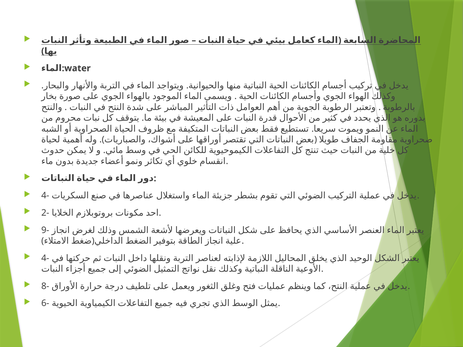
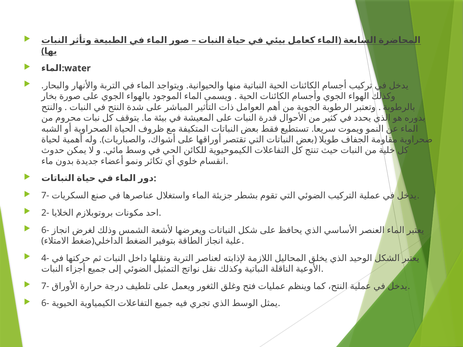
4-: 4- -> 7- (45, 196)
9-: 9- -> 6- (45, 230)
8-: 8- -> 7- (45, 286)
